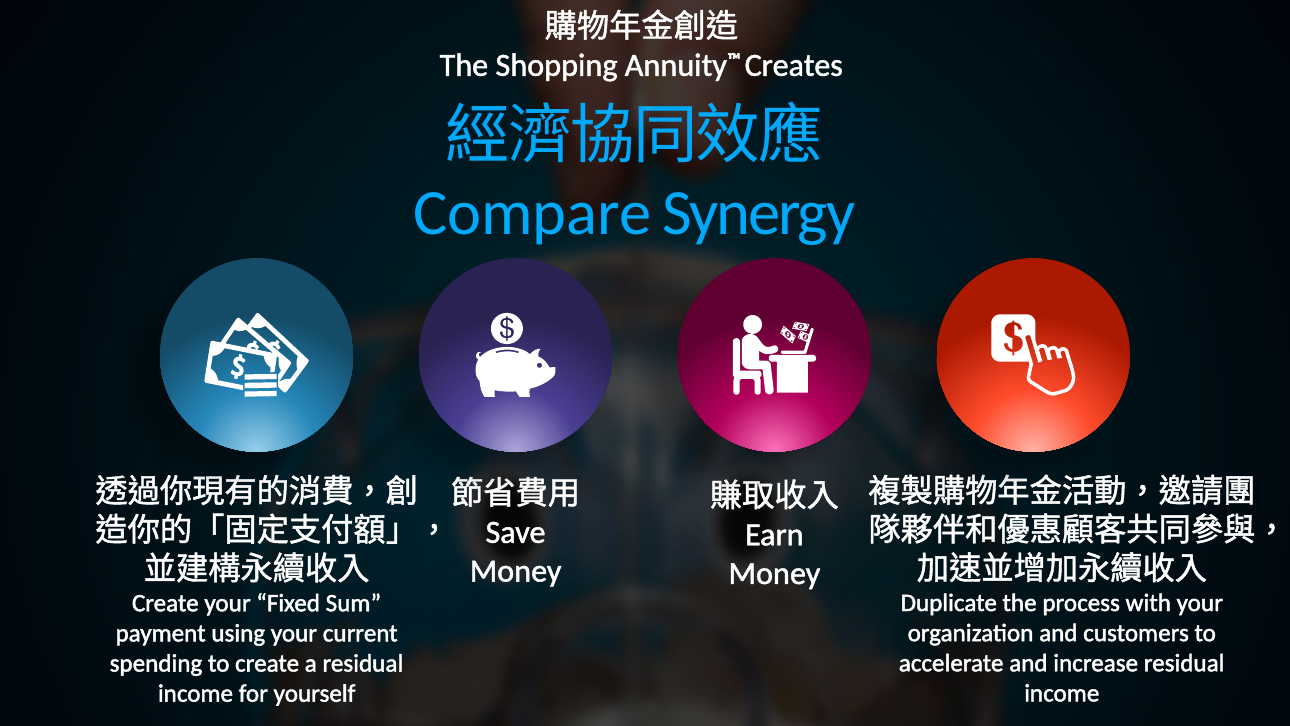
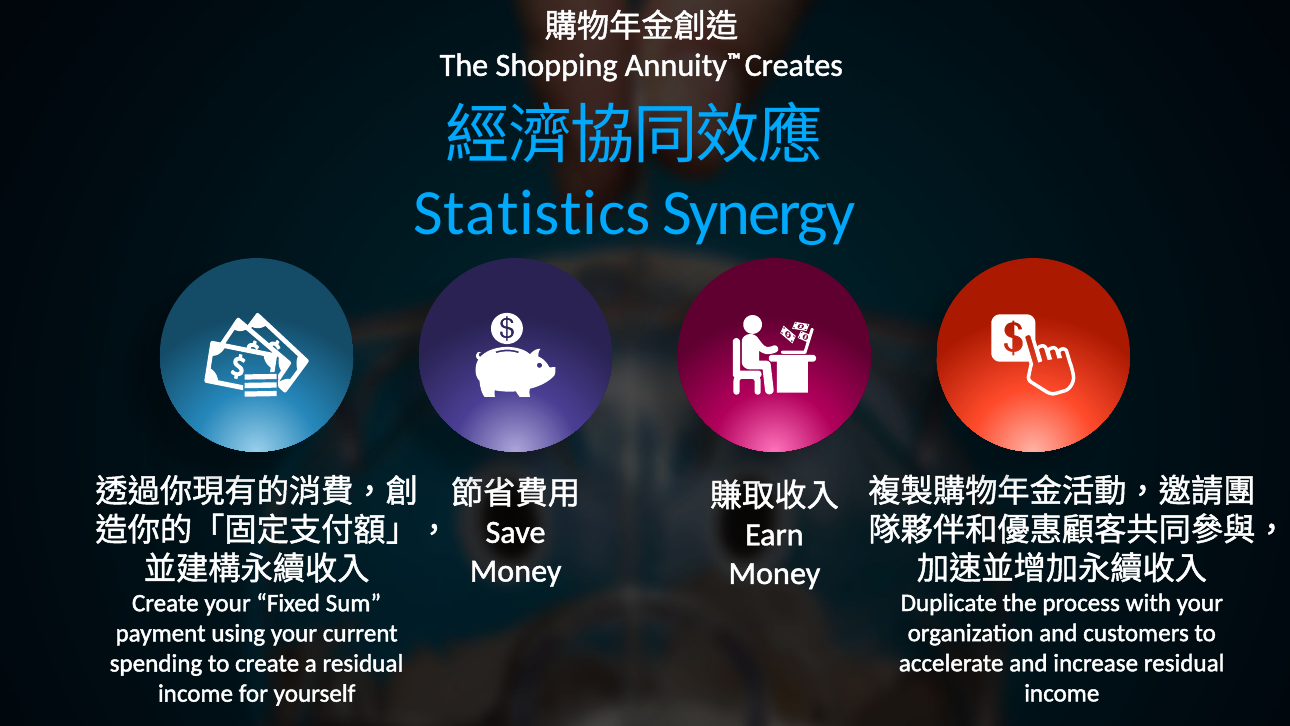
Compare: Compare -> Statistics (532, 213)
